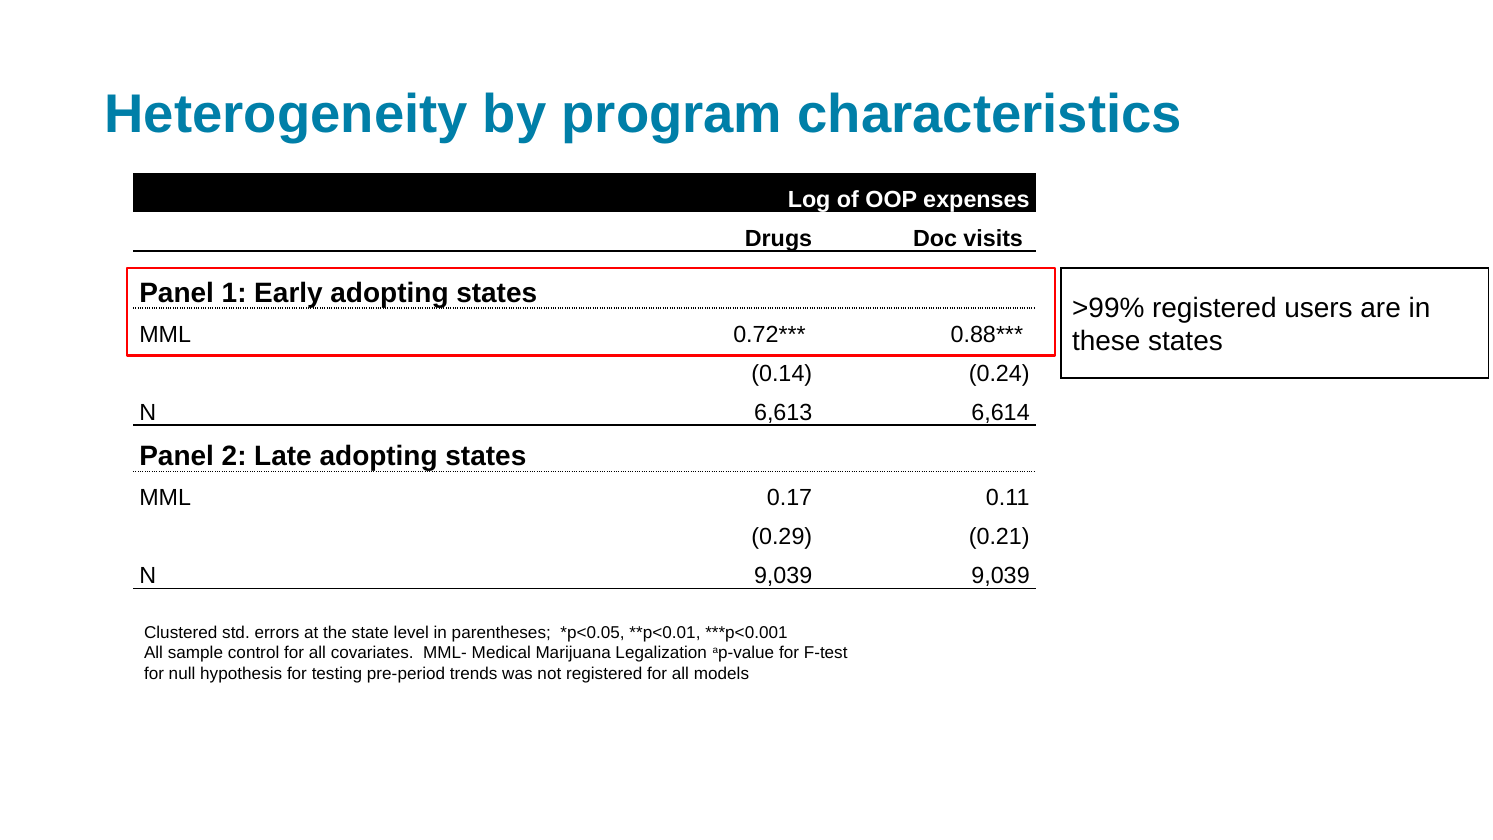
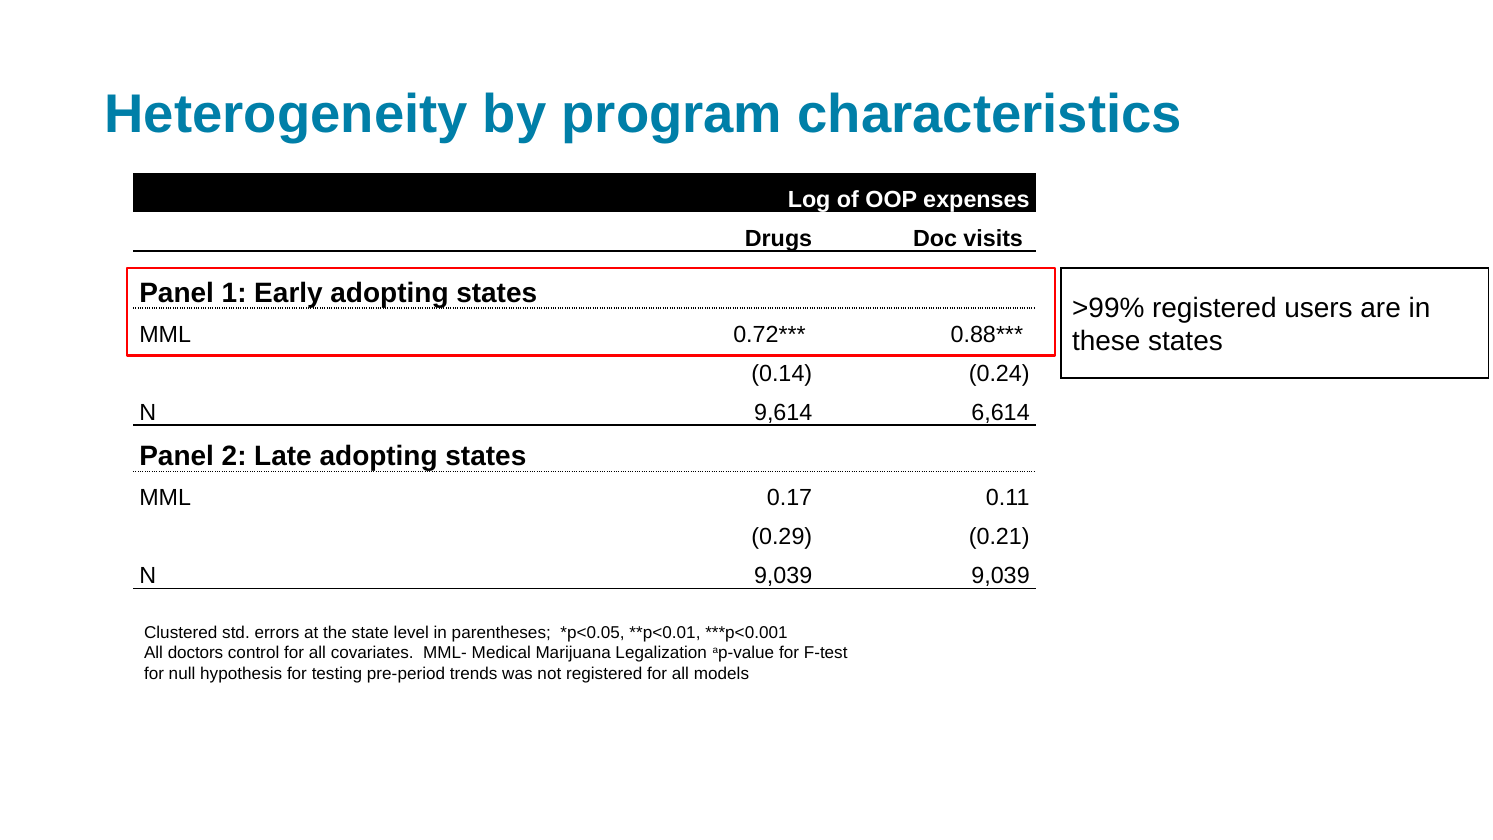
6,613: 6,613 -> 9,614 (783, 412)
sample: sample -> doctors (196, 653)
